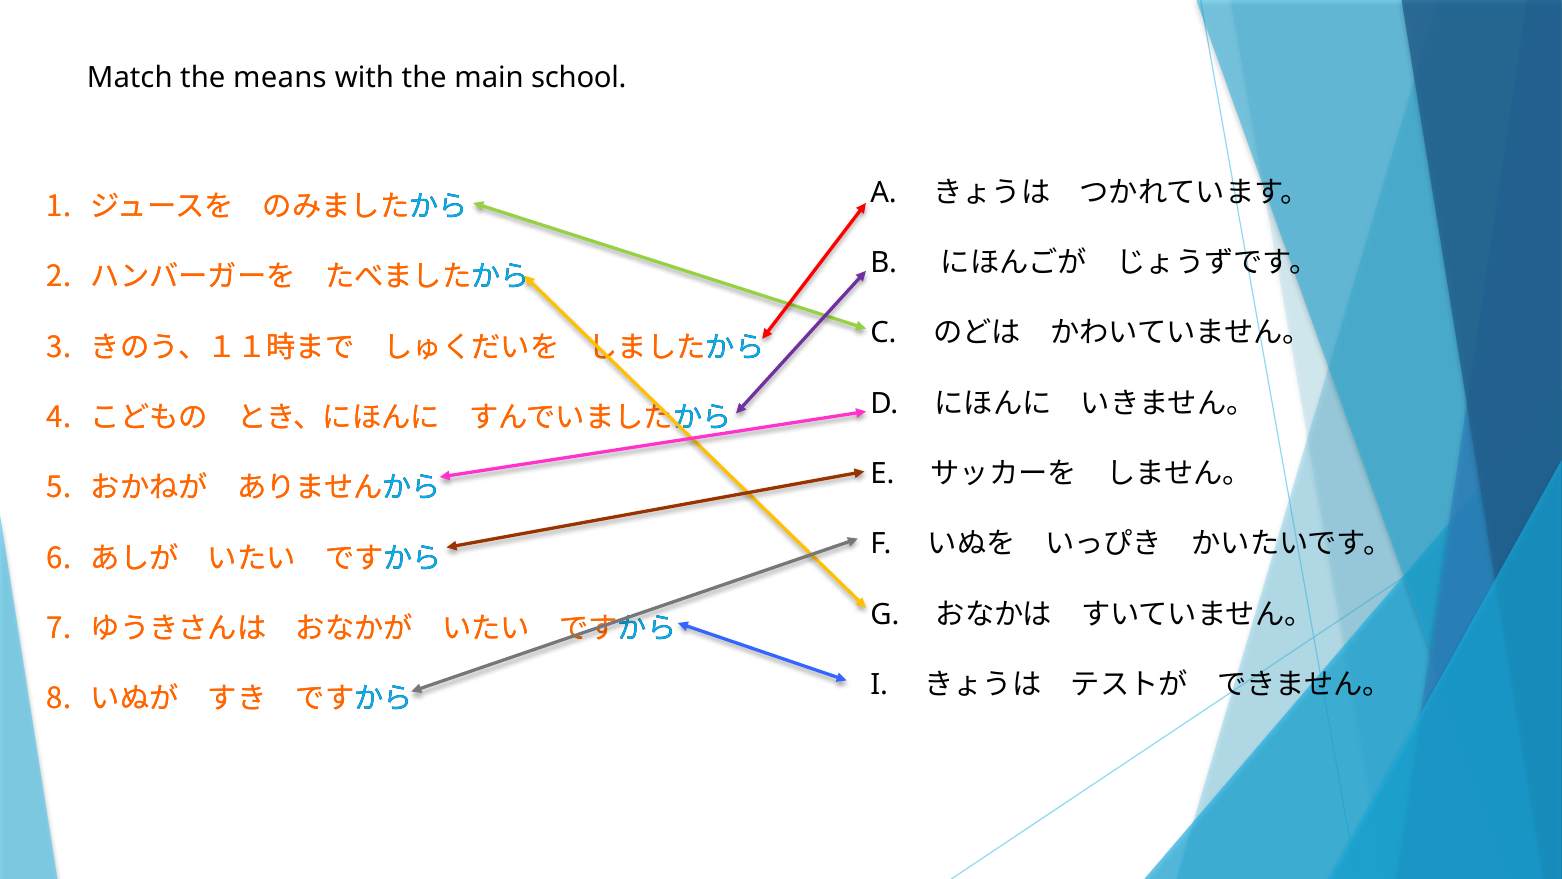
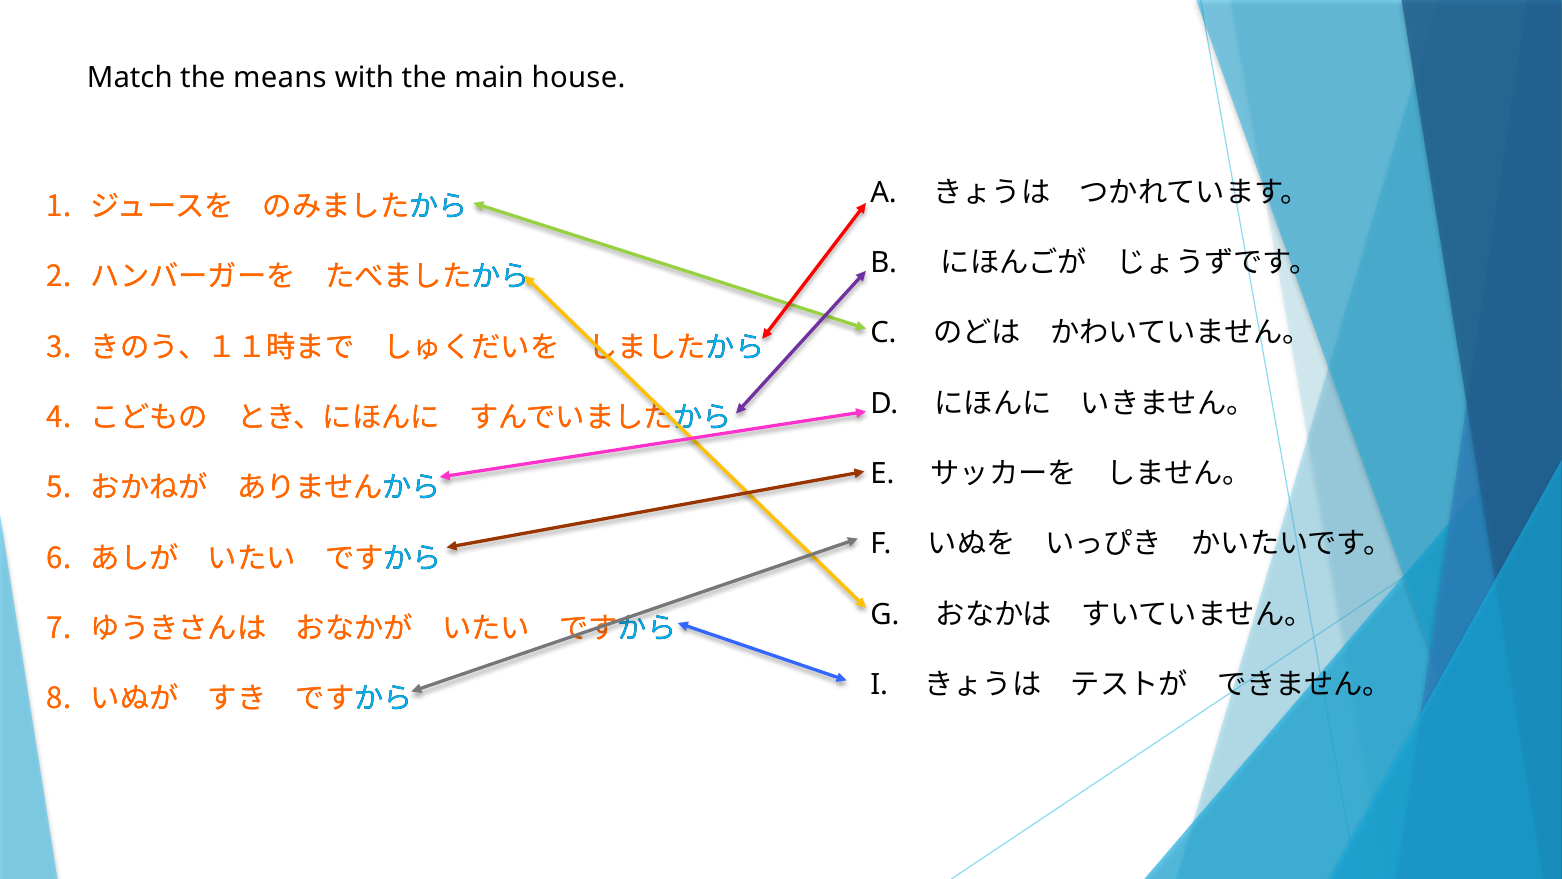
school: school -> house (579, 78)
